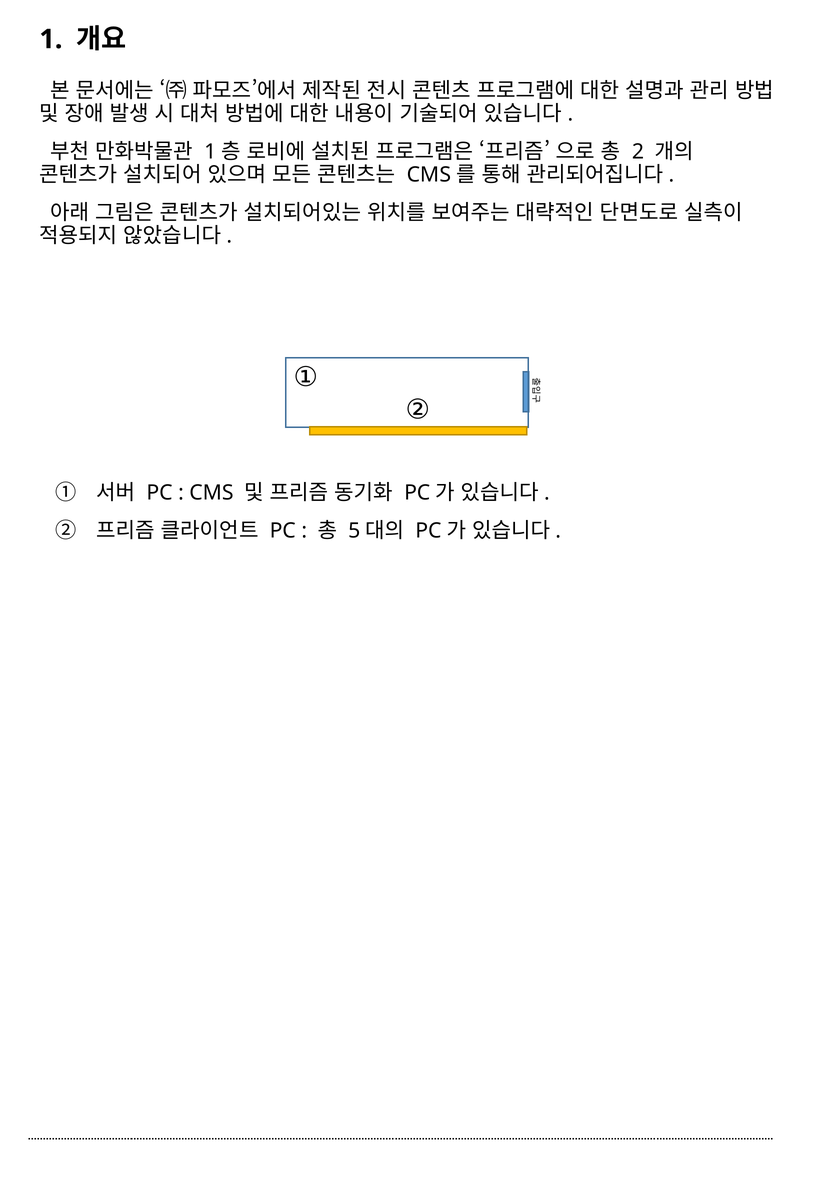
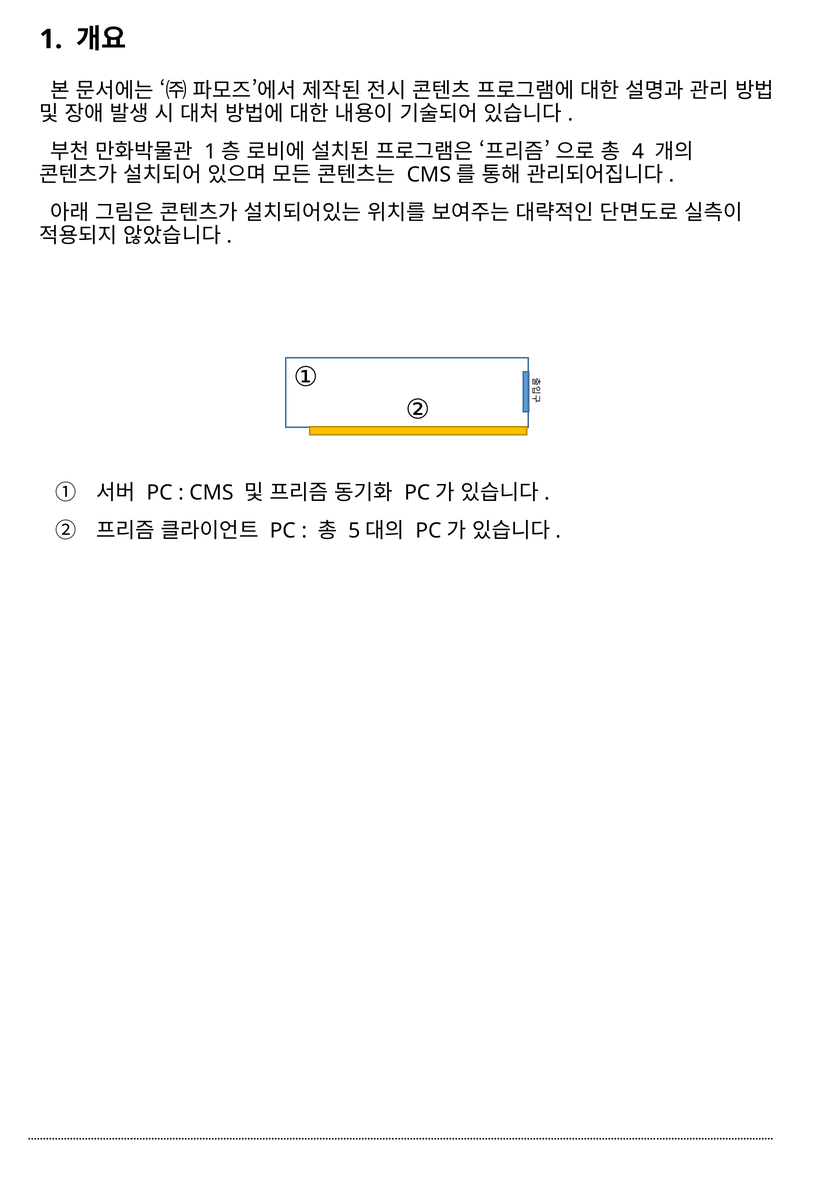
2: 2 -> 4 (638, 152)
